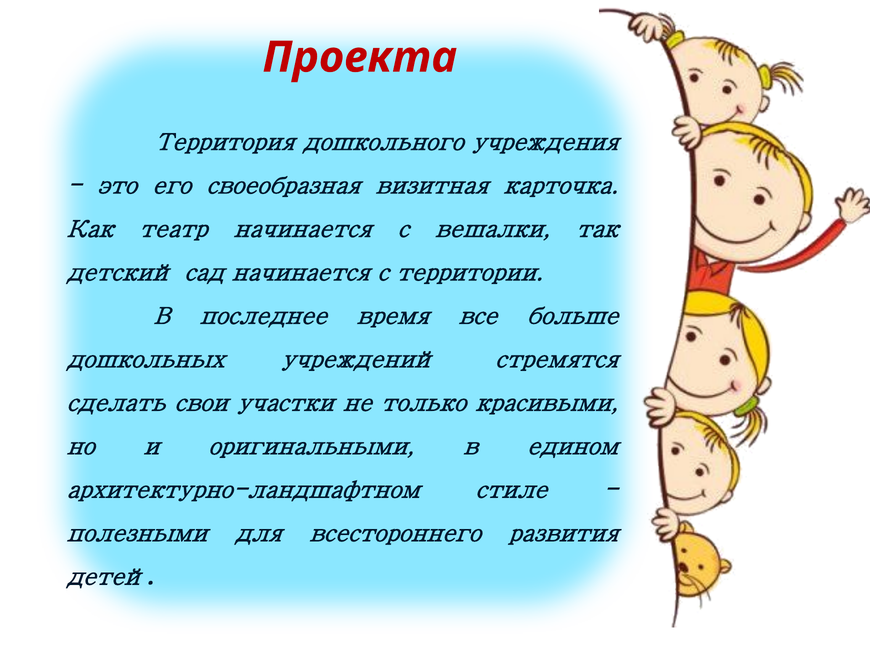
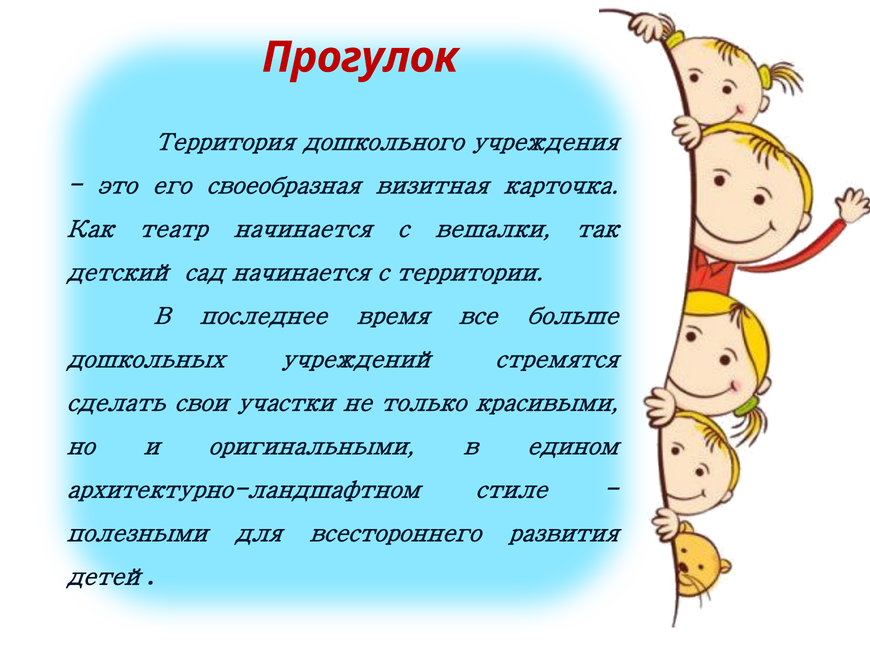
Проекта: Проекта -> Прогулок (360, 57)
